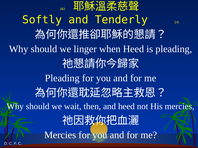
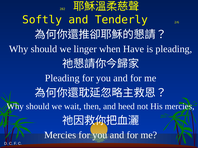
when Heed: Heed -> Have (134, 49)
